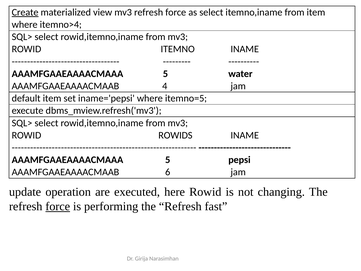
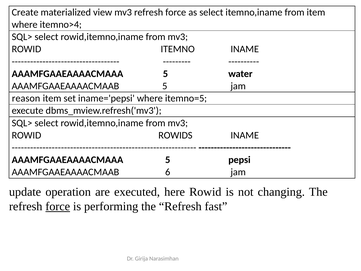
Create underline: present -> none (25, 12)
AAAMFGAAEAAAACMAAB 4: 4 -> 5 (165, 86)
default: default -> reason (26, 98)
